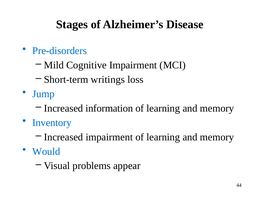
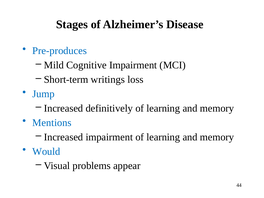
Pre-disorders: Pre-disorders -> Pre-produces (60, 51)
information: information -> definitively (109, 108)
Inventory: Inventory -> Mentions (52, 123)
